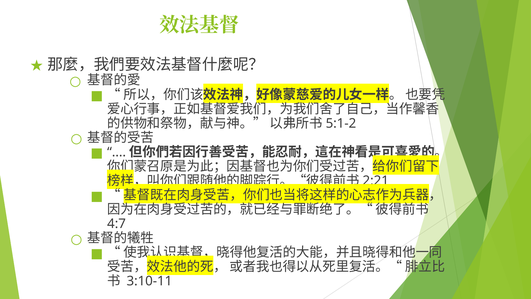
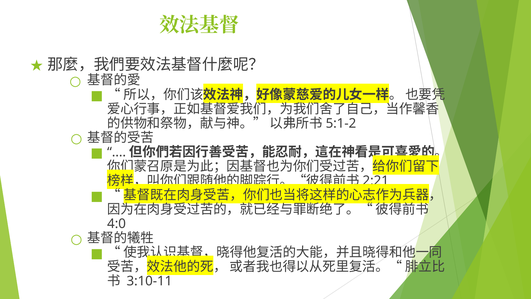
4:7: 4:7 -> 4:0 (117, 223)
